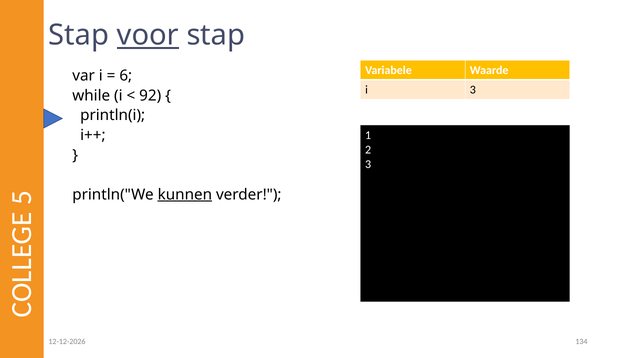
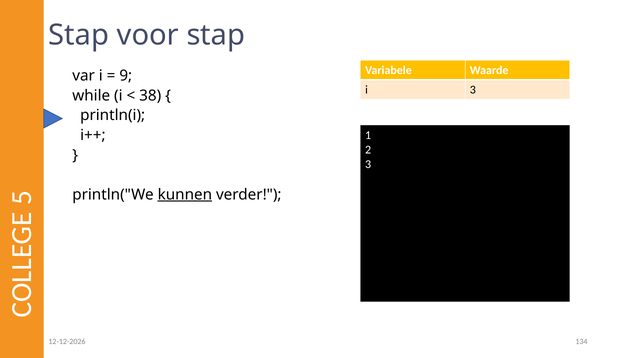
voor underline: present -> none (148, 35)
6: 6 -> 9 (126, 76)
92: 92 -> 38 (150, 96)
